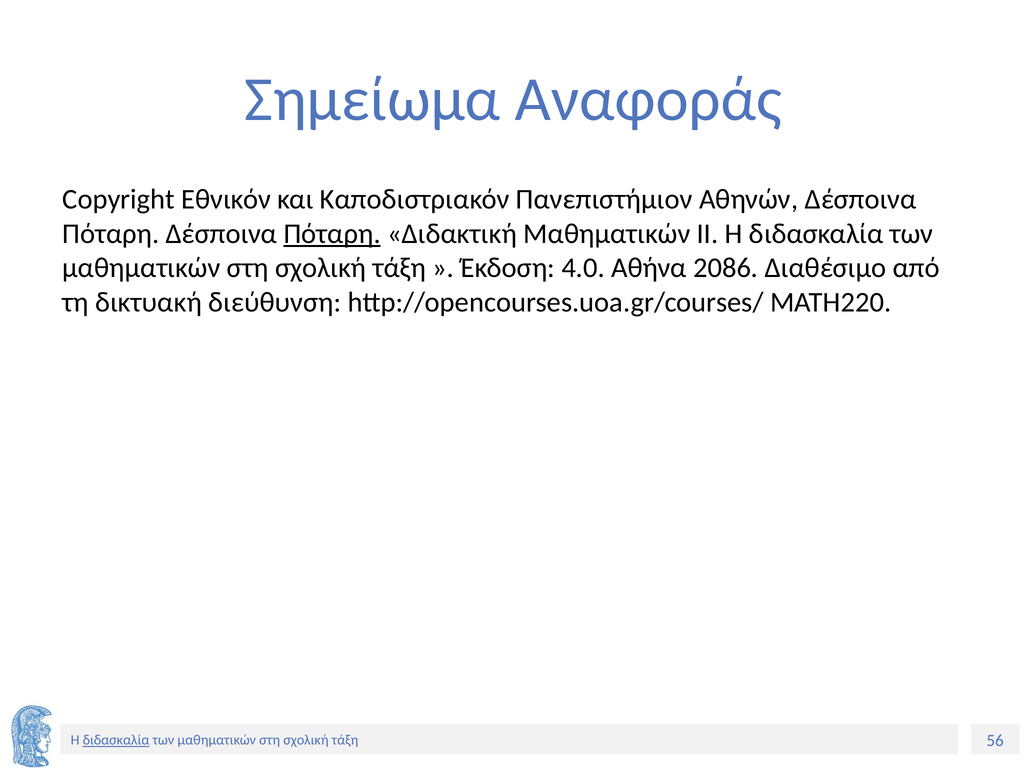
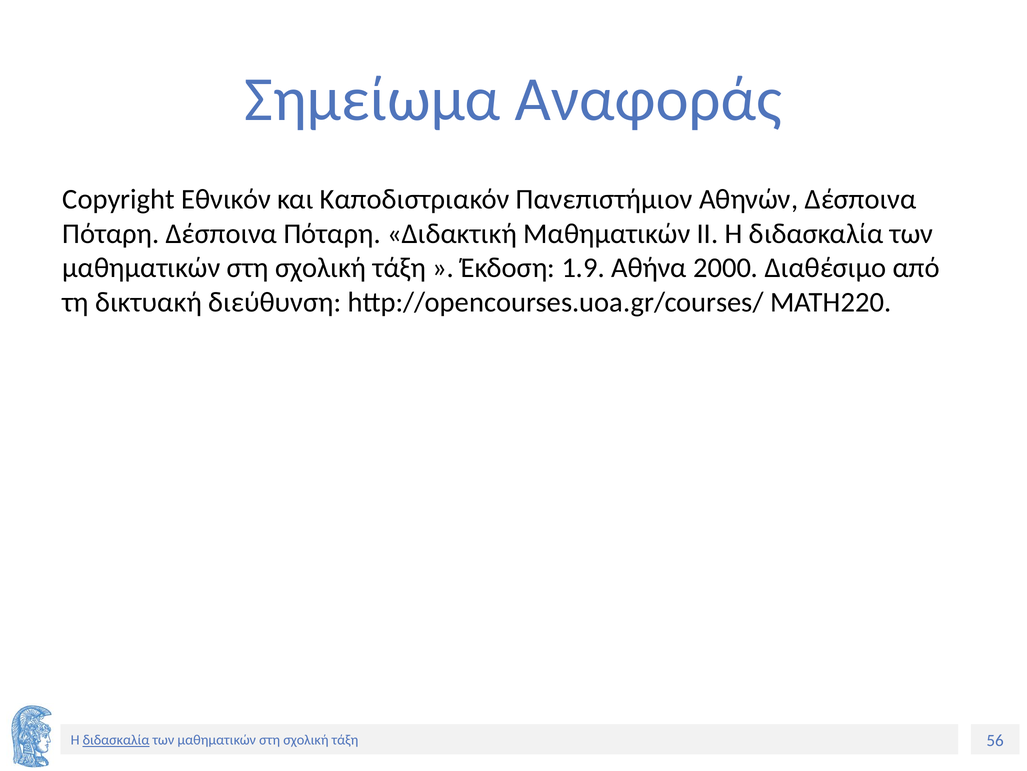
Πόταρη underline: present -> none (332, 233)
4.0: 4.0 -> 1.9 (583, 268)
2086: 2086 -> 2000 (726, 268)
